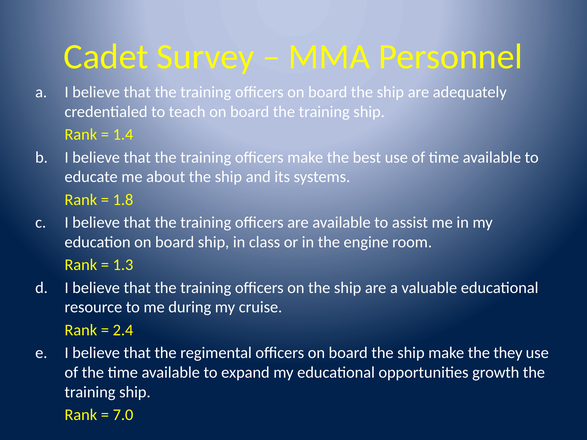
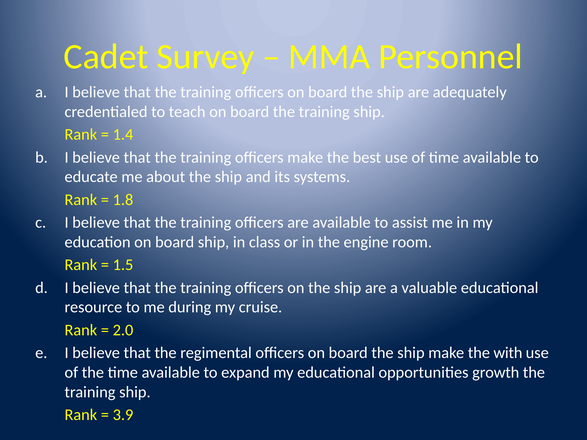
1.3: 1.3 -> 1.5 (123, 265)
2.4: 2.4 -> 2.0 (123, 330)
they: they -> with (508, 353)
7.0: 7.0 -> 3.9 (123, 415)
